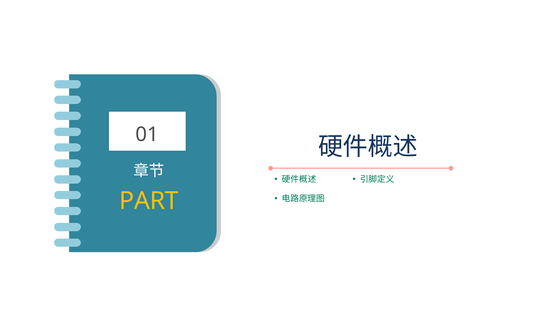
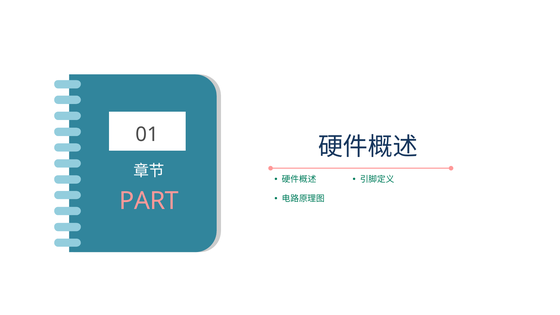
PART colour: yellow -> pink (149, 201)
